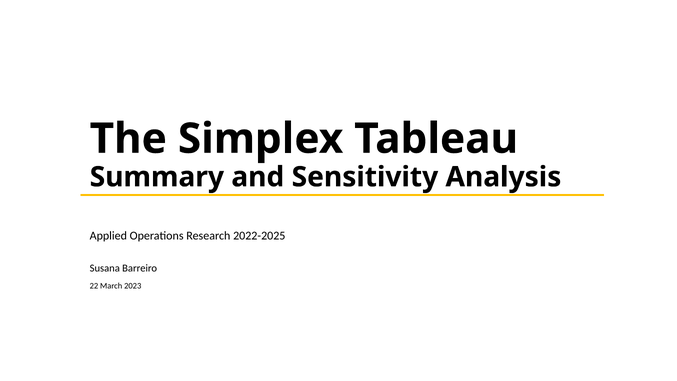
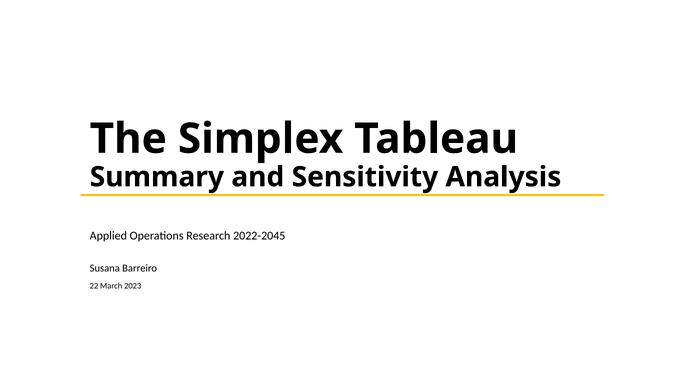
2022-2025: 2022-2025 -> 2022-2045 (259, 236)
